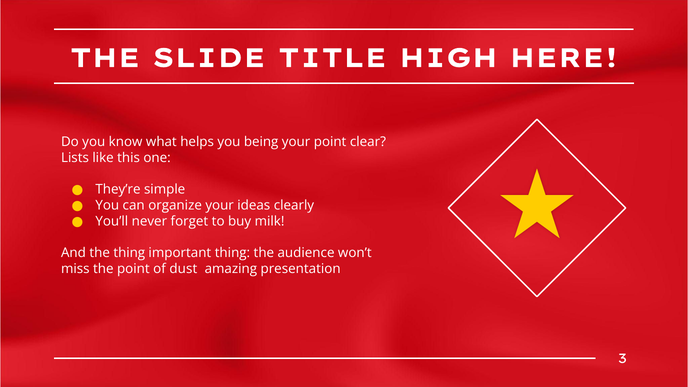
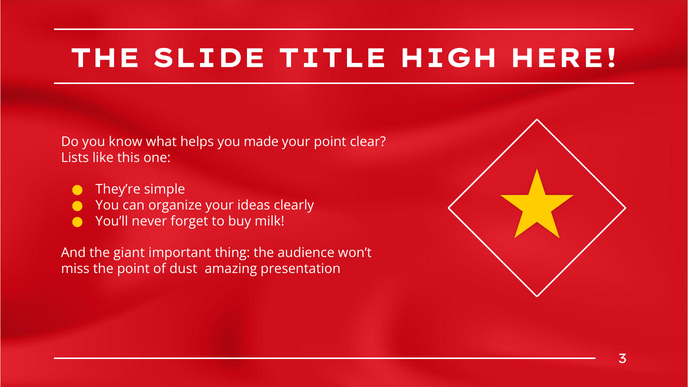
being: being -> made (261, 142)
the thing: thing -> giant (129, 253)
